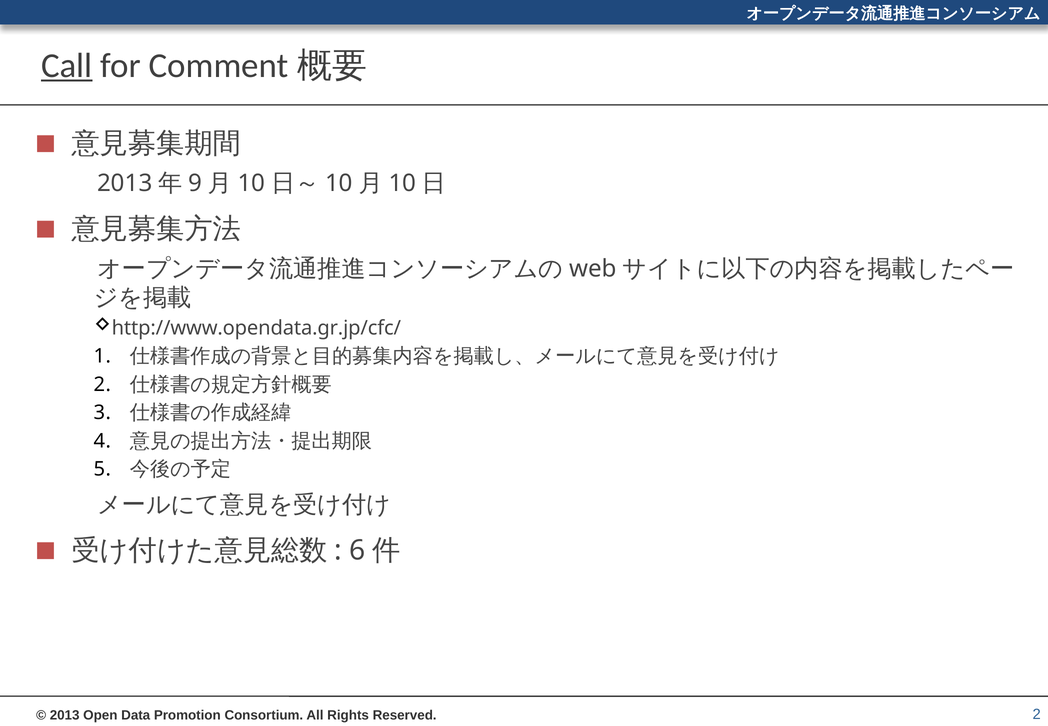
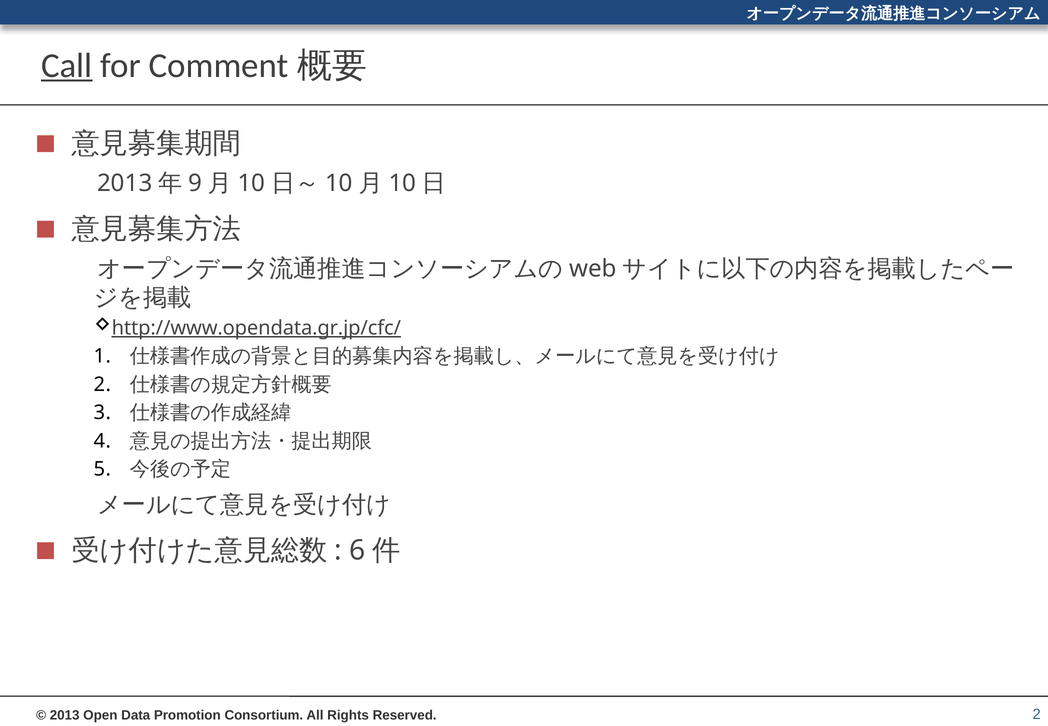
http://www.opendata.gr.jp/cfc/ underline: none -> present (256, 328)
